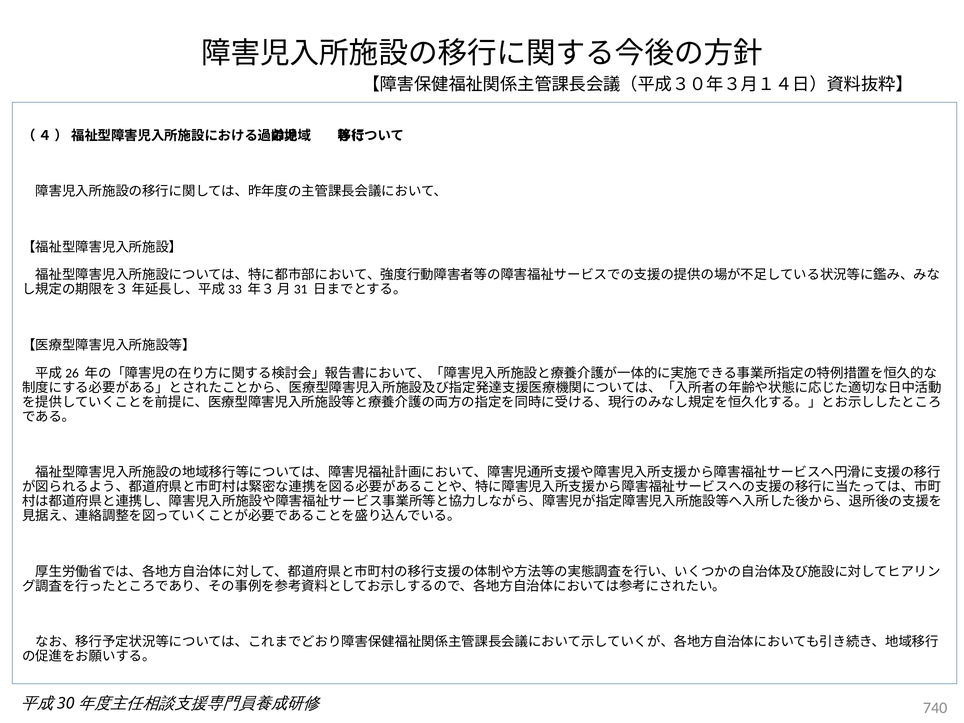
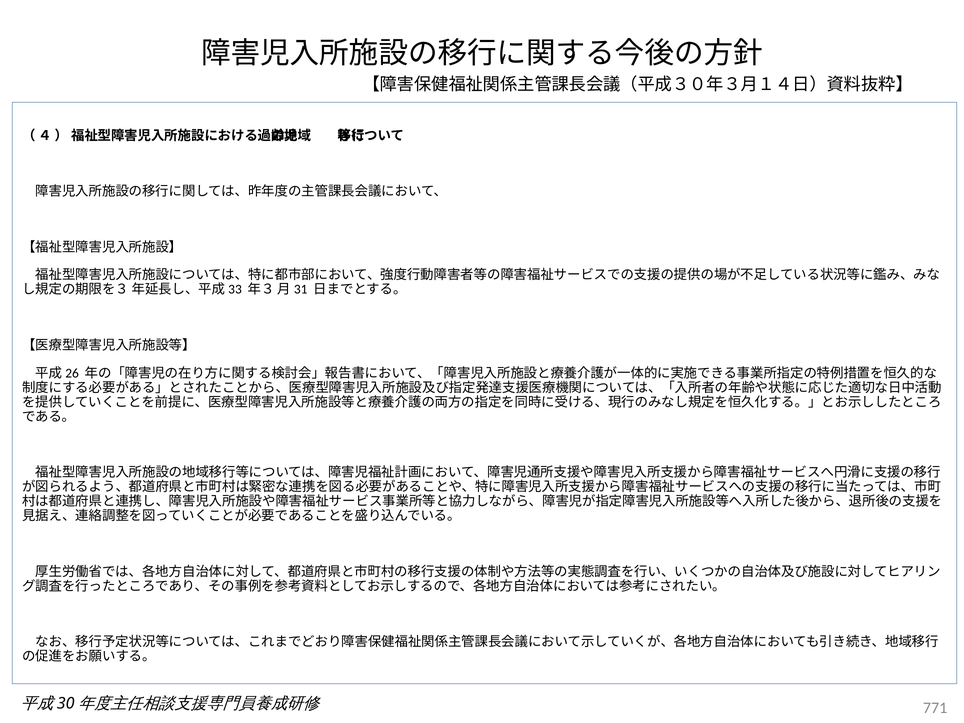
740: 740 -> 771 (935, 708)
